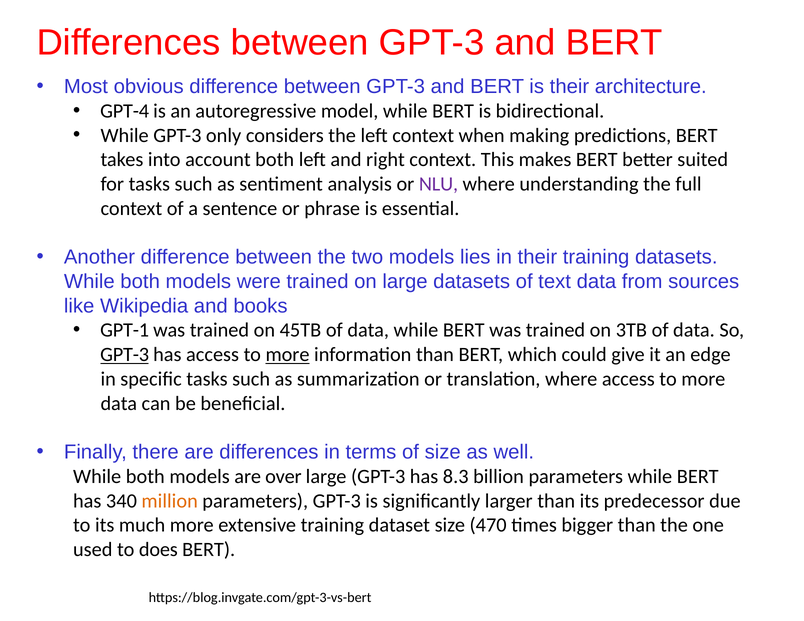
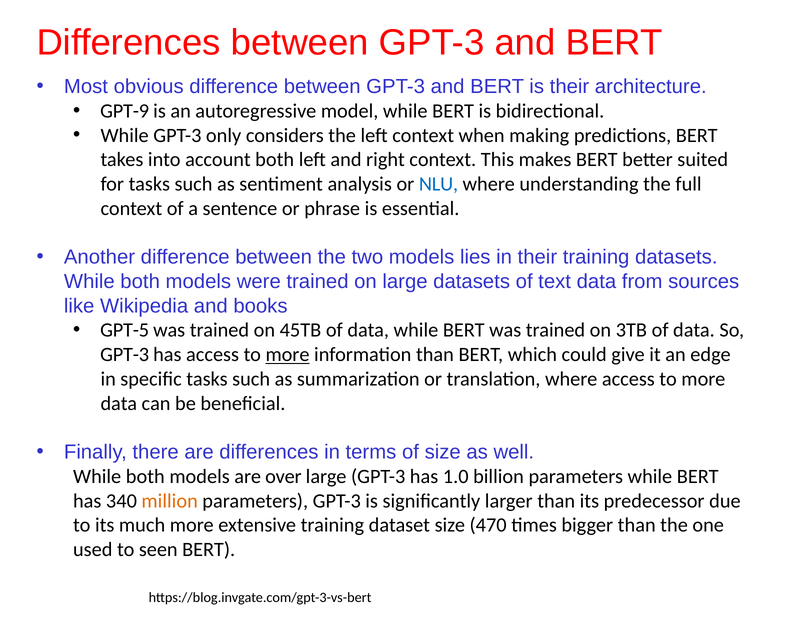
GPT-4: GPT-4 -> GPT-9 (125, 111)
NLU colour: purple -> blue (438, 184)
GPT-1: GPT-1 -> GPT-5 (125, 330)
GPT-3 underline: present -> none (125, 355)
8.3: 8.3 -> 1.0 (456, 477)
does: does -> seen (158, 550)
